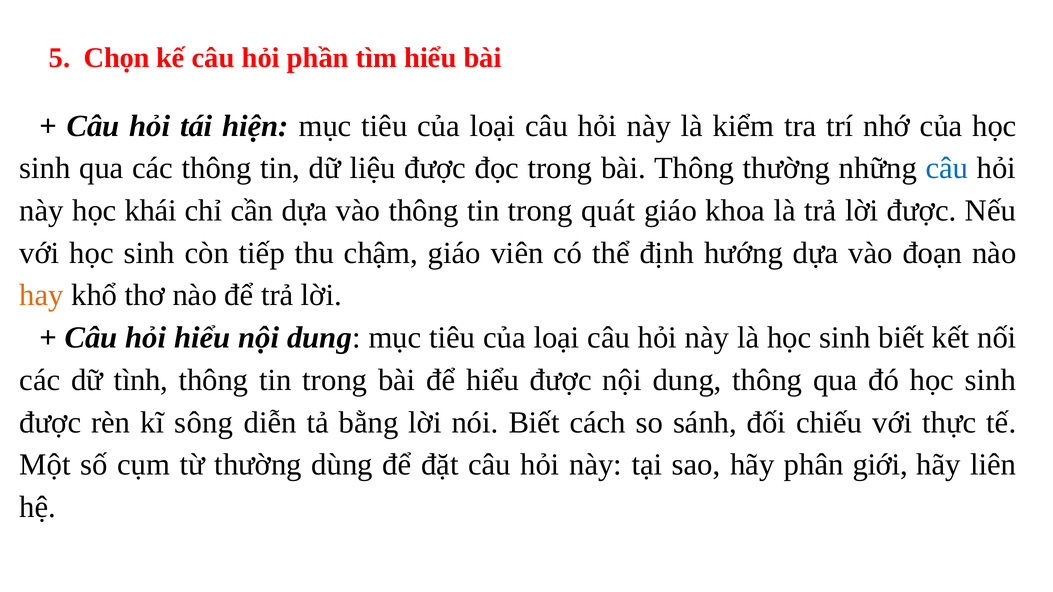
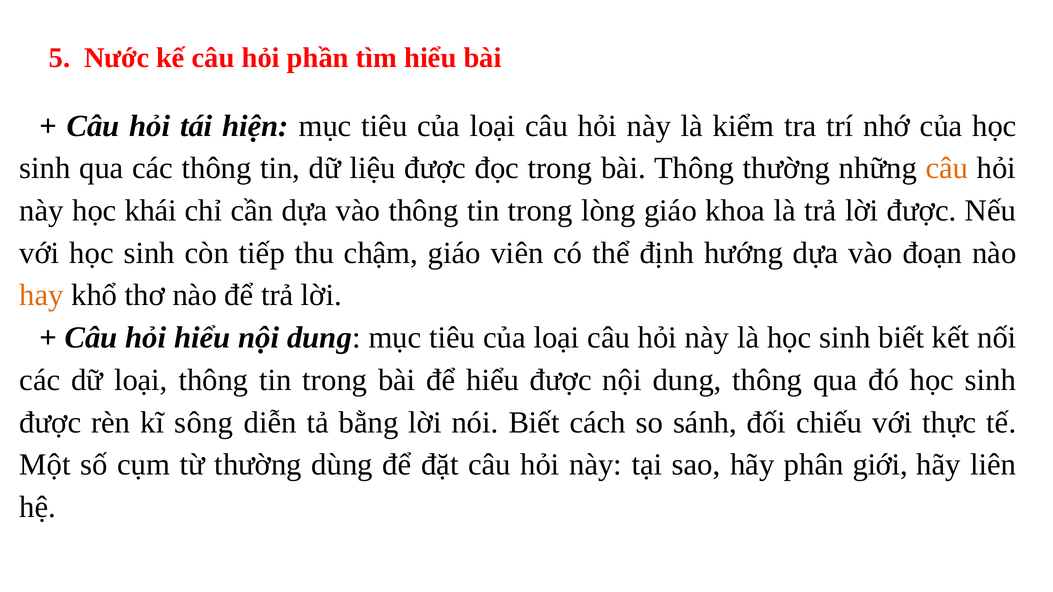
Chọn: Chọn -> Nước (117, 58)
câu colour: blue -> orange (947, 168)
quát: quát -> lòng (608, 211)
dữ tình: tình -> loại (141, 380)
